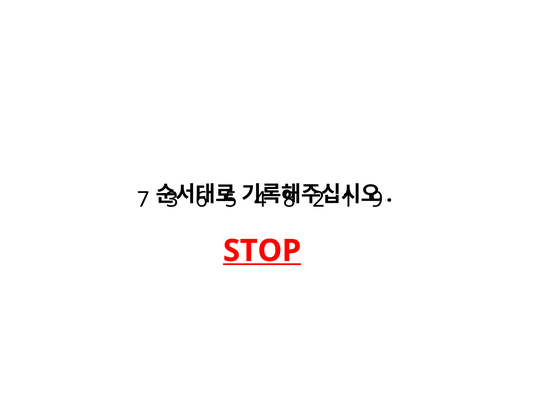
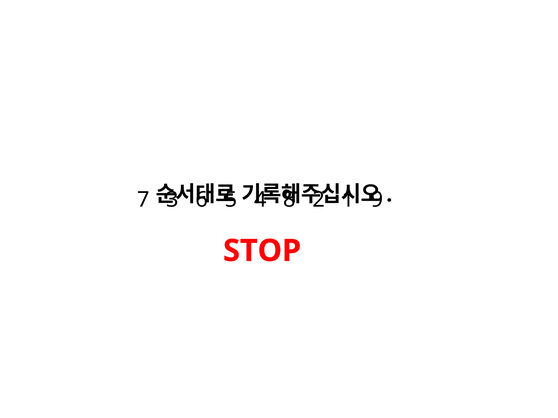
STOP underline: present -> none (262, 251)
